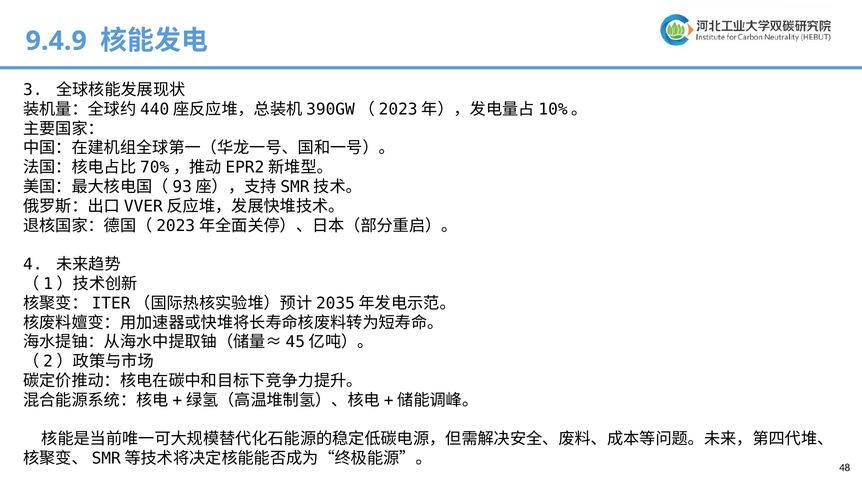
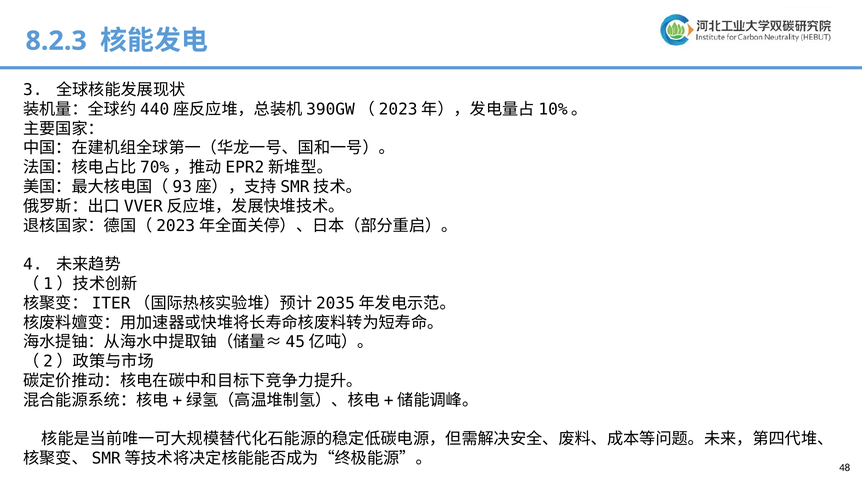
9.4.9: 9.4.9 -> 8.2.3 (56, 41)
